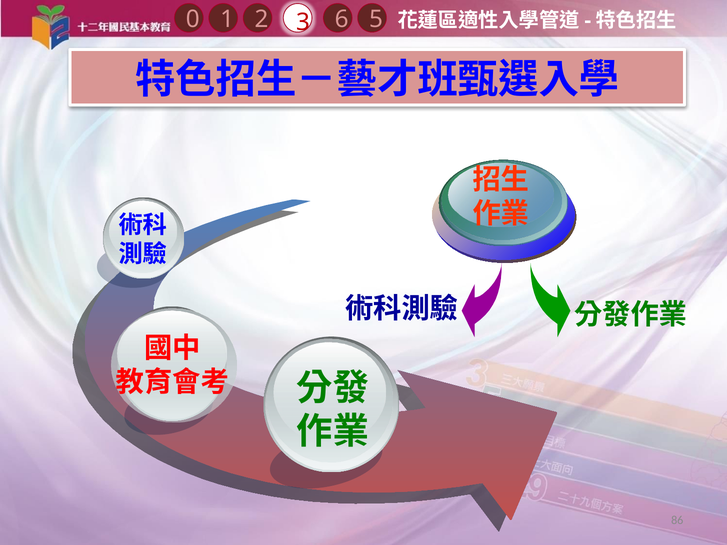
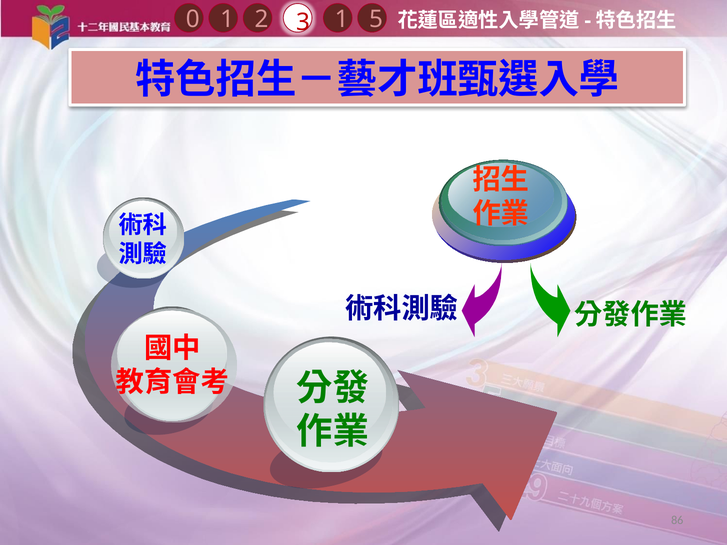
1 6: 6 -> 1 (342, 20)
